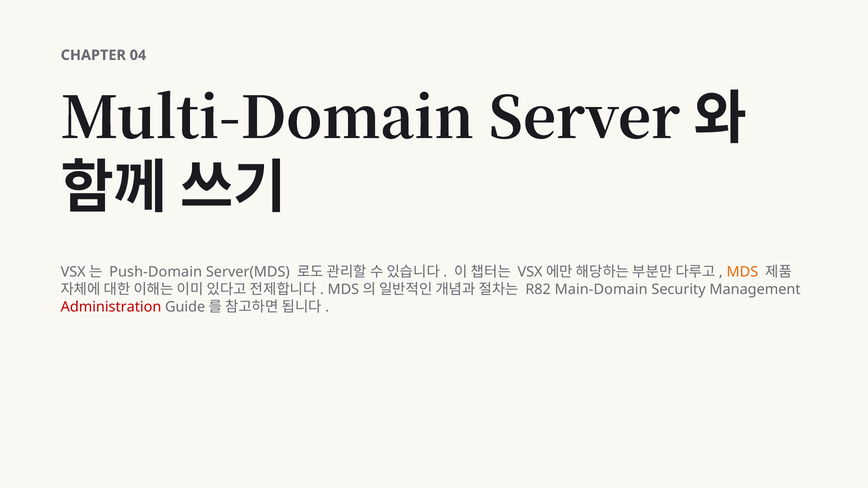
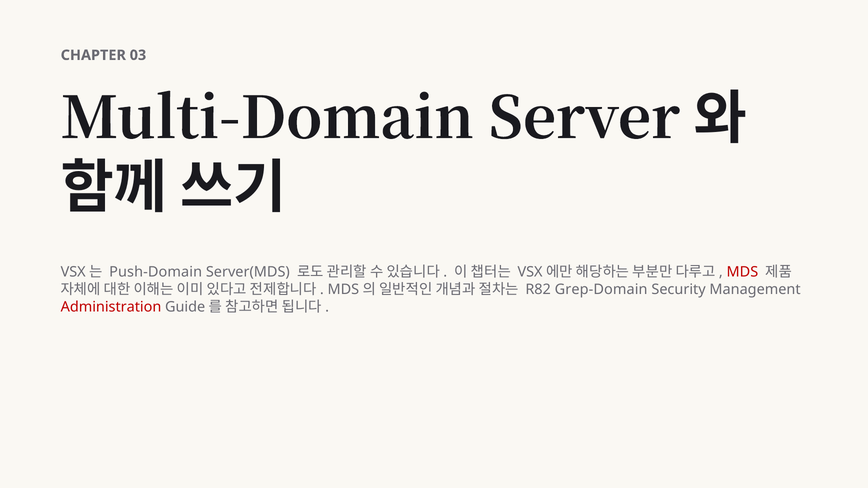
04: 04 -> 03 (138, 55)
MDS colour: orange -> red (742, 272)
Main-Domain: Main-Domain -> Grep-Domain (601, 290)
